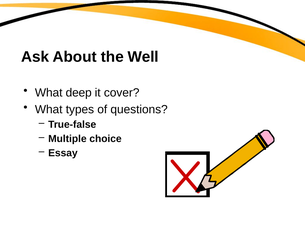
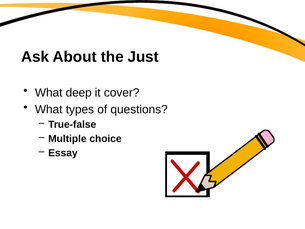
Well: Well -> Just (143, 57)
